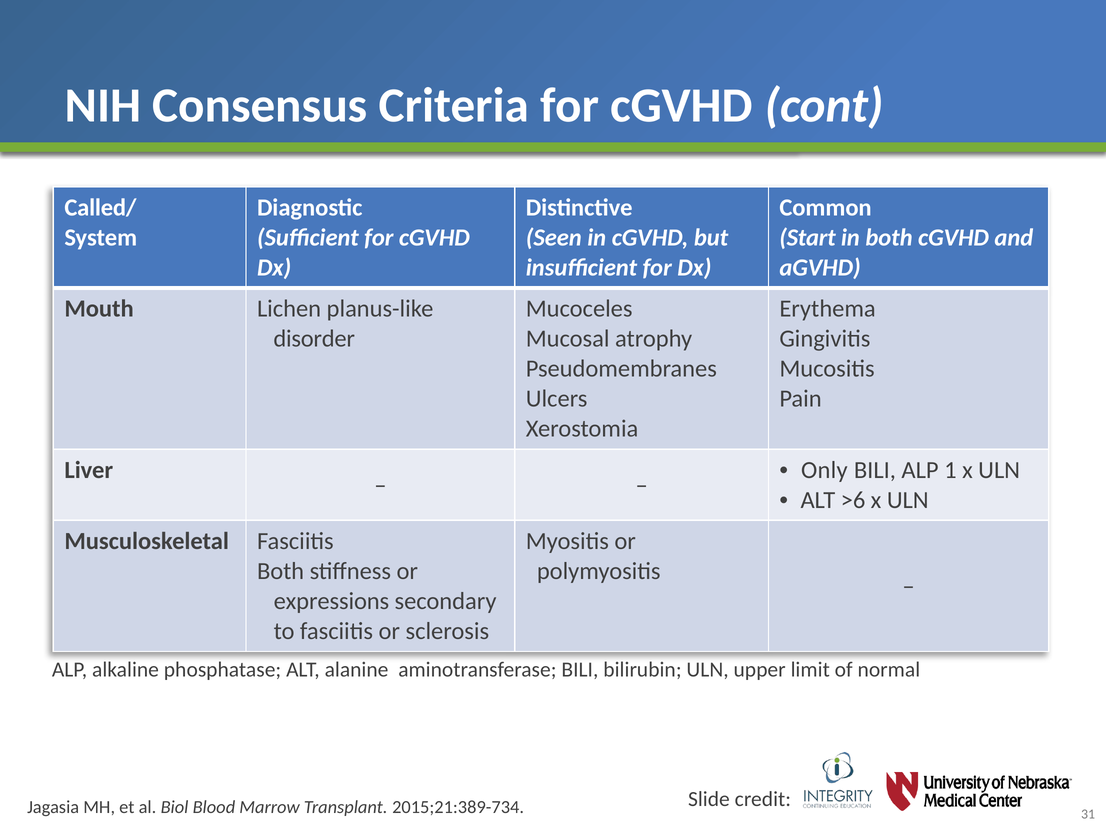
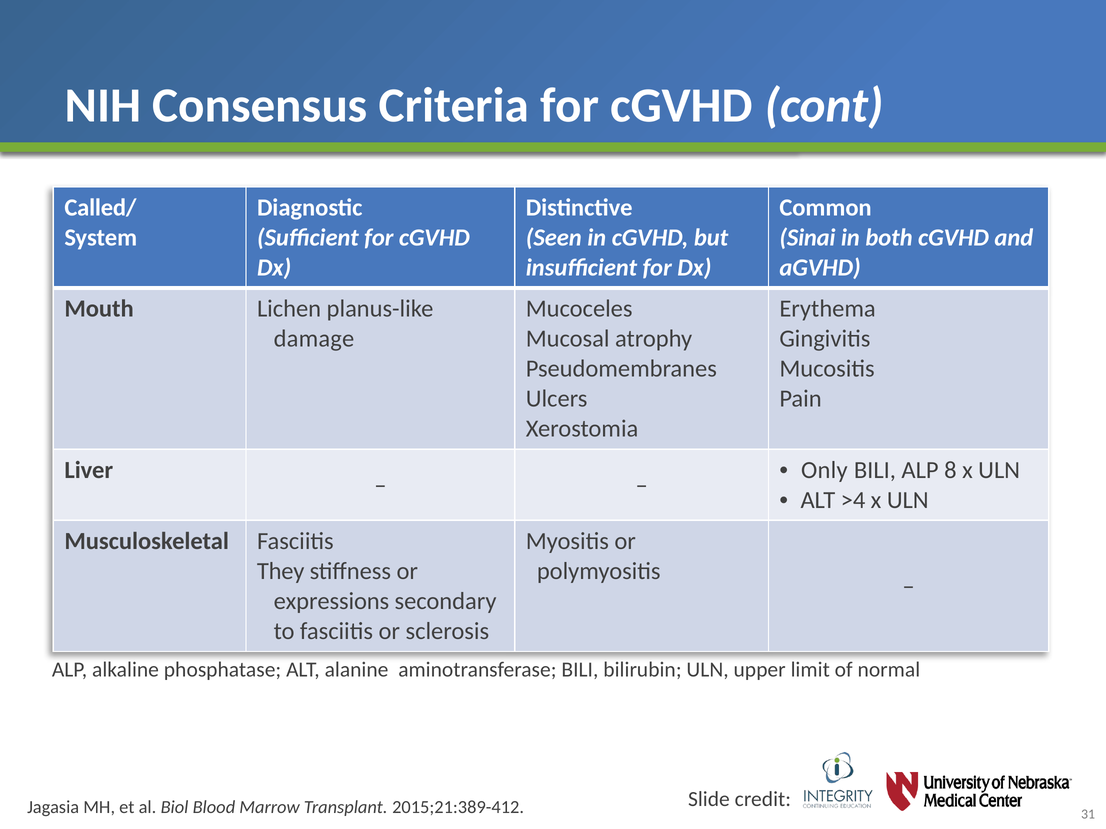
Start: Start -> Sinai (807, 238)
disorder: disorder -> damage (314, 339)
1: 1 -> 8 (950, 470)
>6: >6 -> >4 (853, 500)
Both: Both -> They (281, 572)
2015;21:389-734: 2015;21:389-734 -> 2015;21:389-412 (458, 808)
